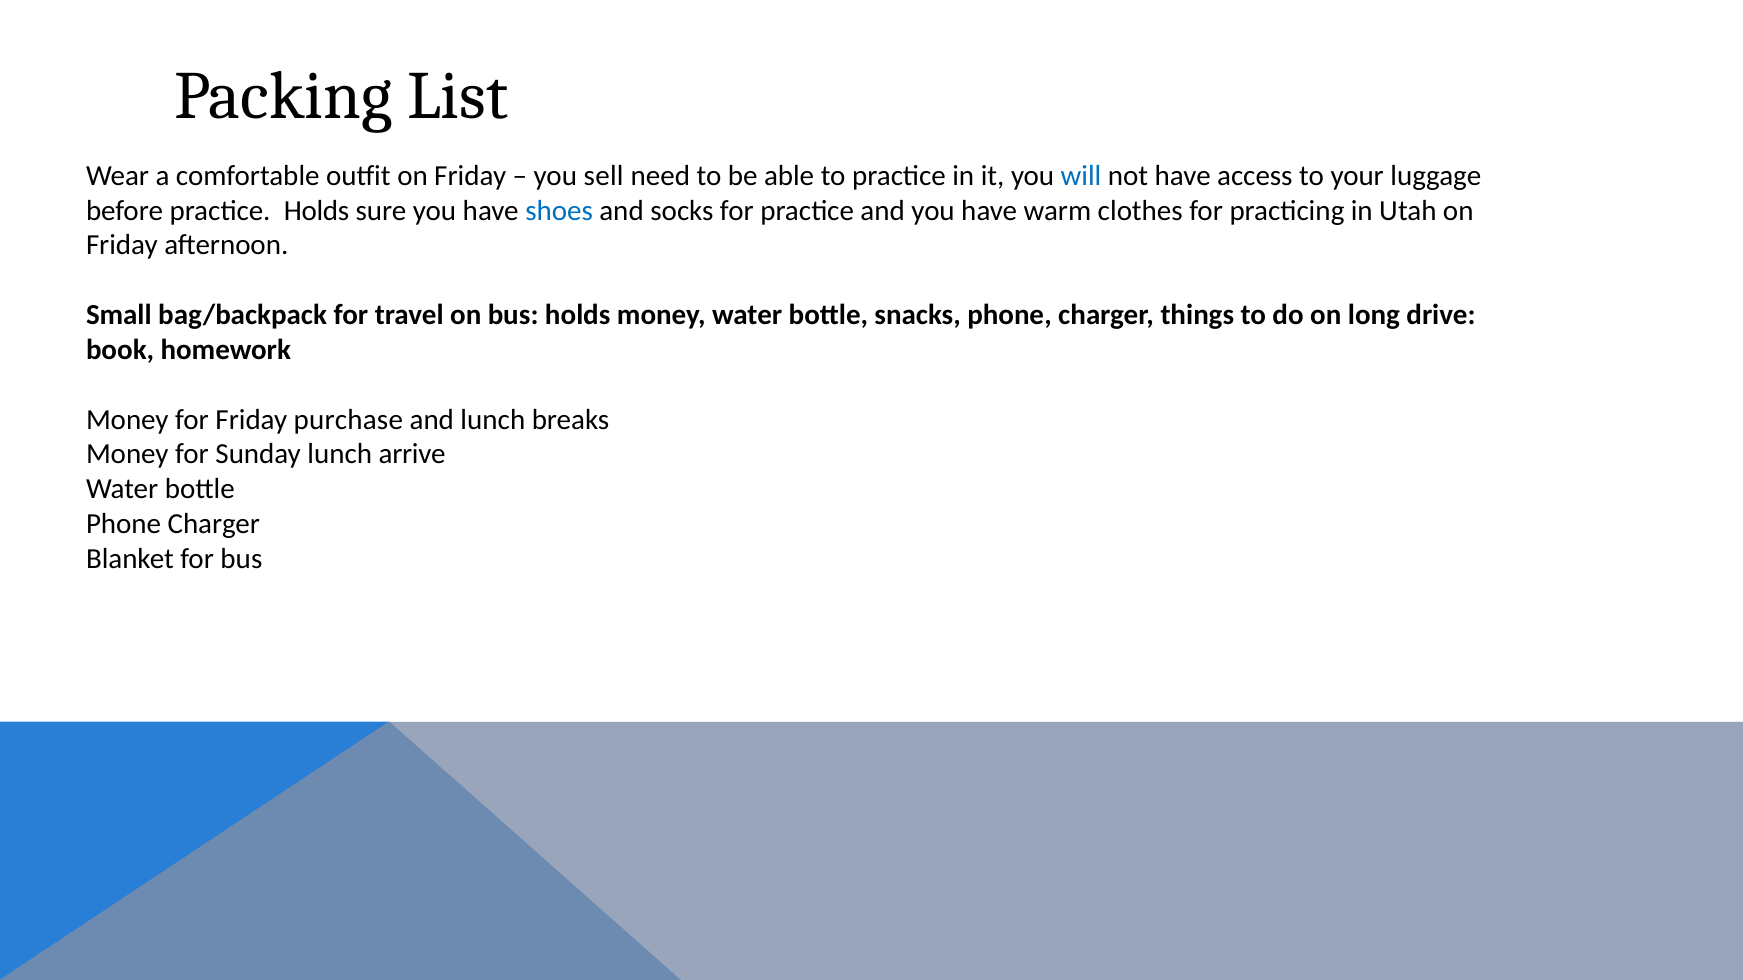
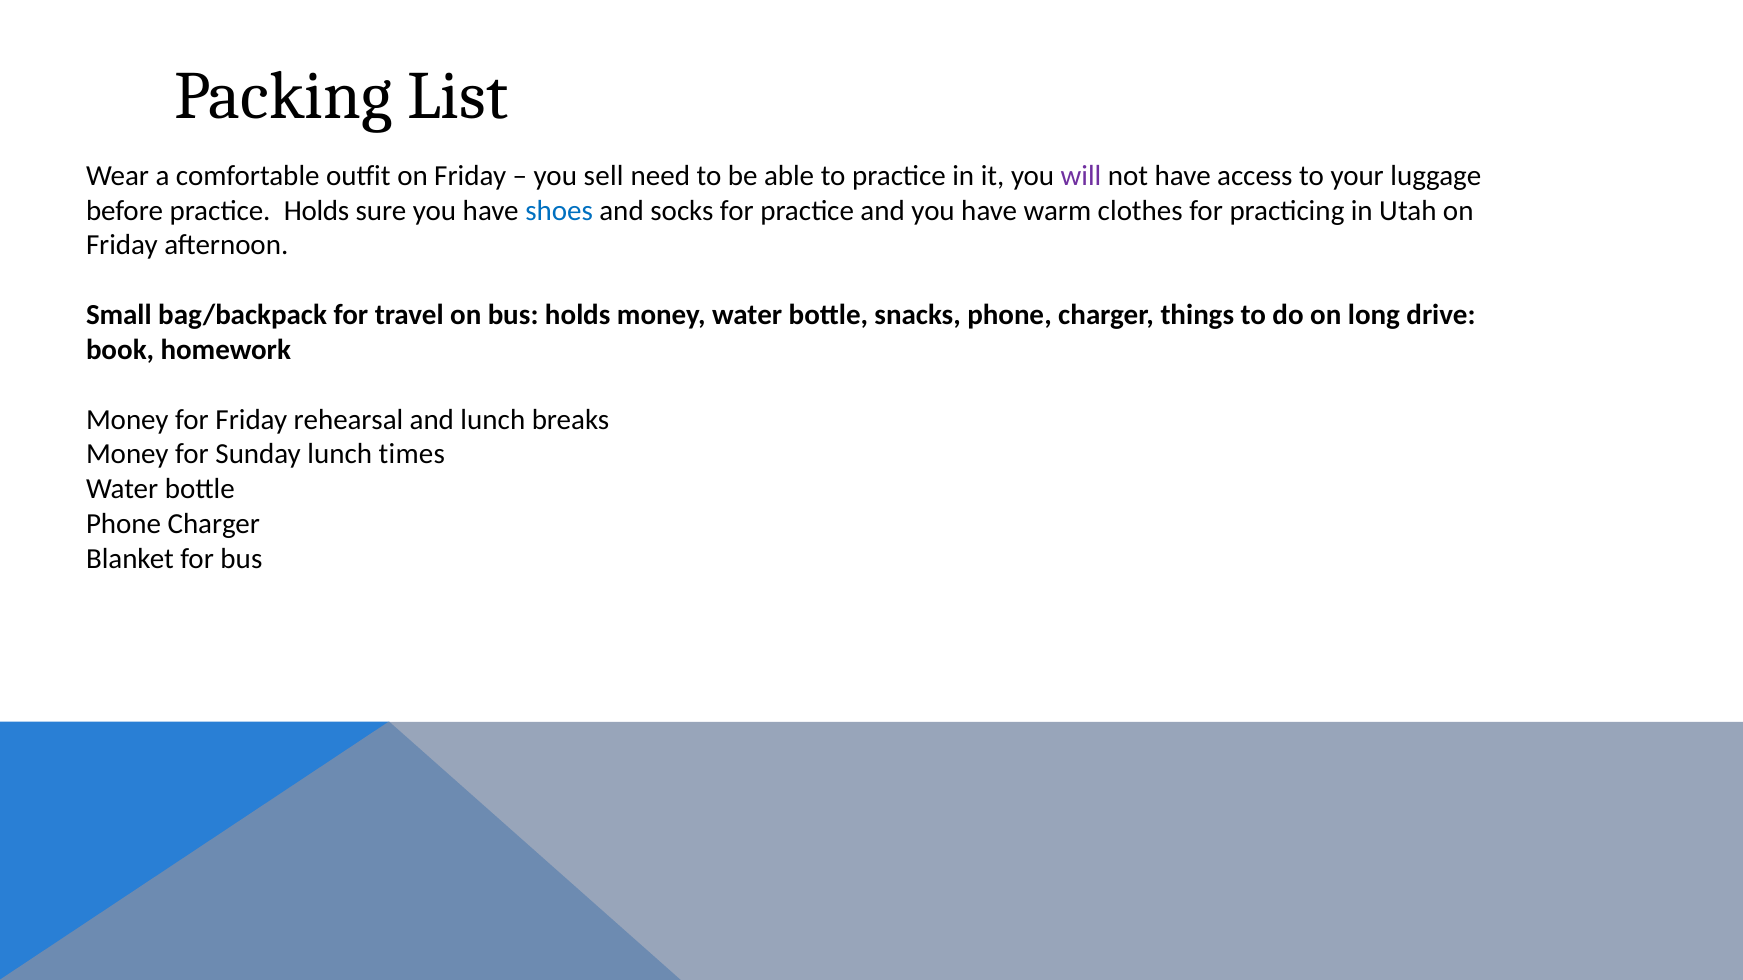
will colour: blue -> purple (1081, 176)
purchase: purchase -> rehearsal (348, 420)
arrive: arrive -> times (412, 455)
